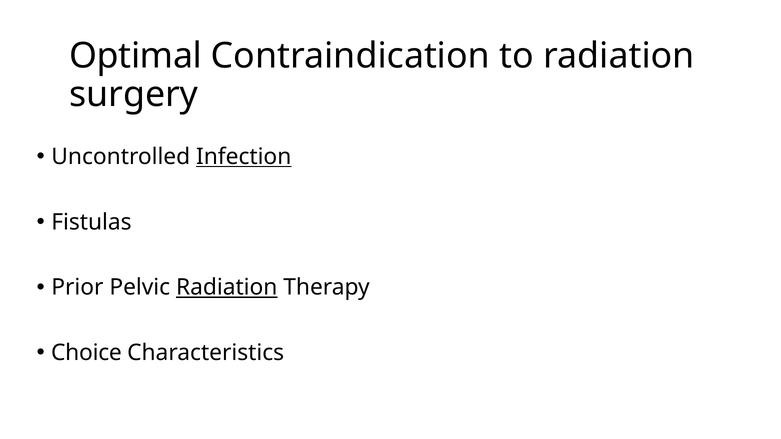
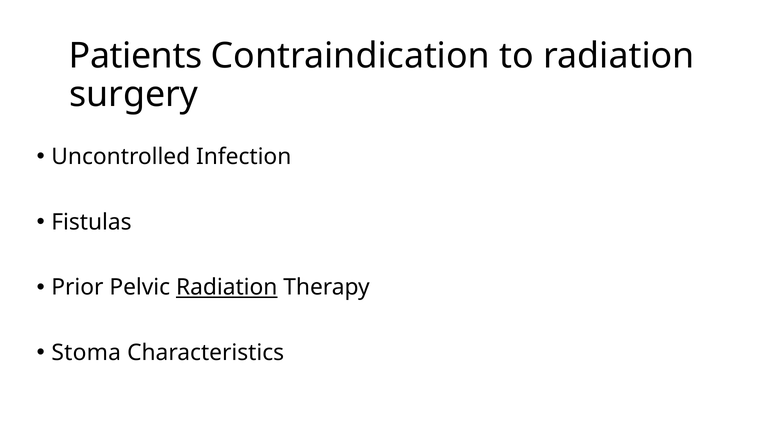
Optimal: Optimal -> Patients (136, 56)
Infection underline: present -> none (244, 157)
Choice: Choice -> Stoma (86, 353)
